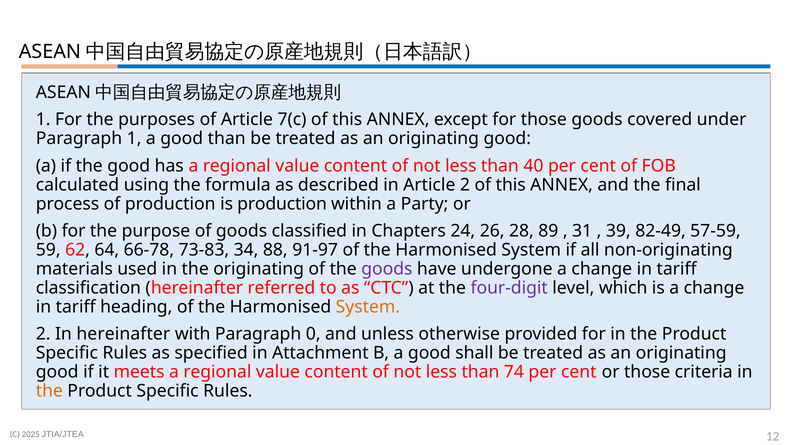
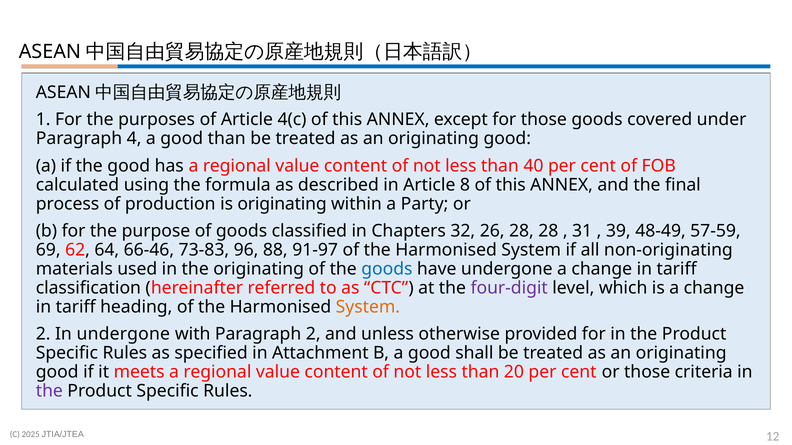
7(c: 7(c -> 4(c (292, 120)
Paragraph 1: 1 -> 4 (134, 139)
Article 2: 2 -> 8 (465, 185)
is production: production -> originating (282, 204)
24: 24 -> 32 (463, 231)
28 89: 89 -> 28 (548, 231)
82-49: 82-49 -> 48-49 (661, 231)
59: 59 -> 69 (48, 250)
66-78: 66-78 -> 66-46 (149, 250)
34: 34 -> 96 (246, 250)
goods colour: purple -> blue (387, 269)
In hereinafter: hereinafter -> undergone (123, 334)
Paragraph 0: 0 -> 2 (313, 334)
74: 74 -> 20 (514, 372)
the colour: orange -> purple (49, 391)
